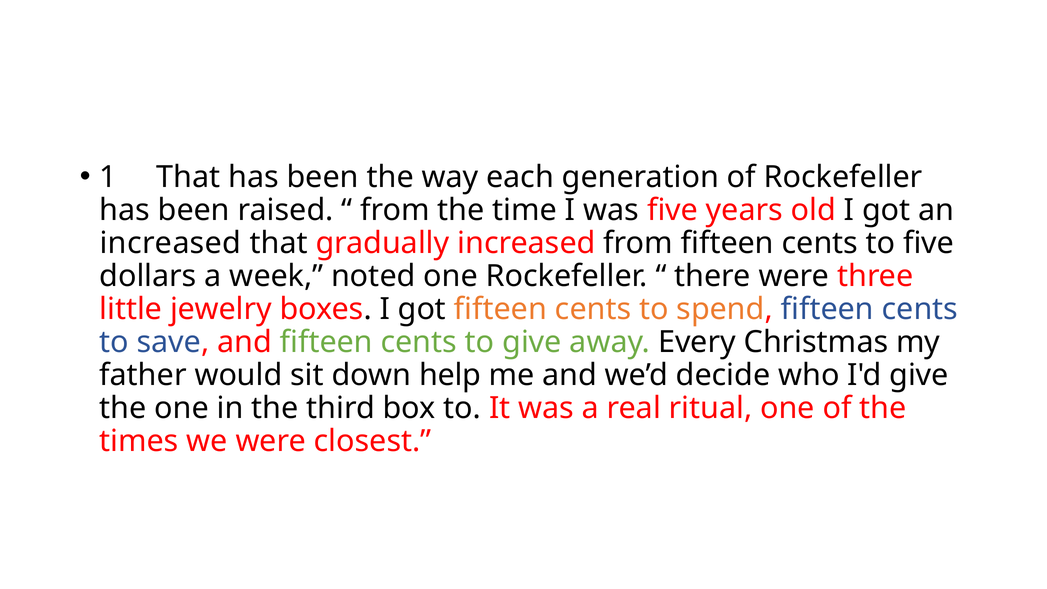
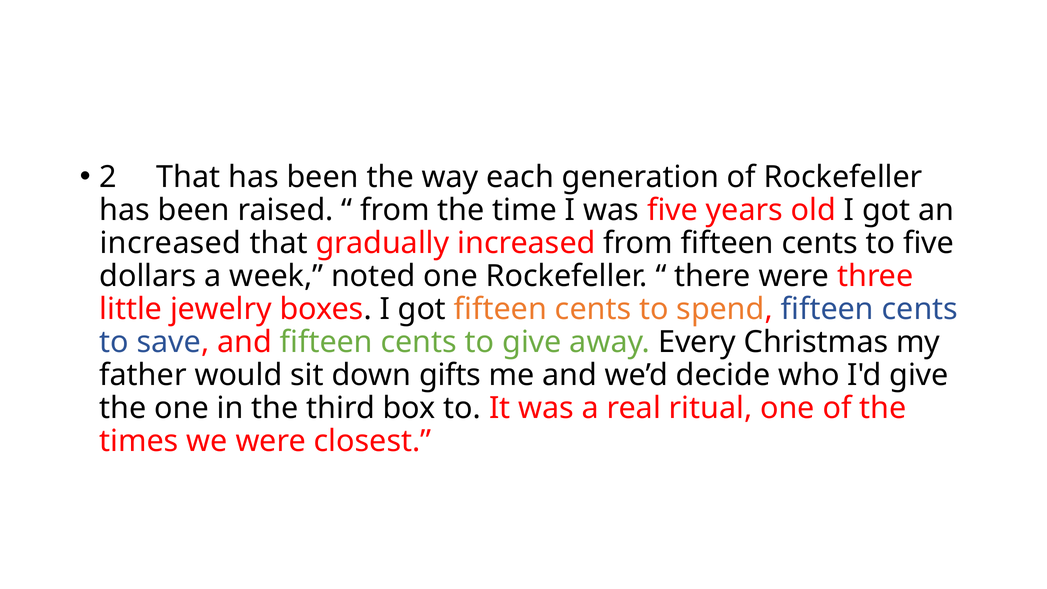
1: 1 -> 2 (108, 177)
help: help -> gifts (450, 375)
